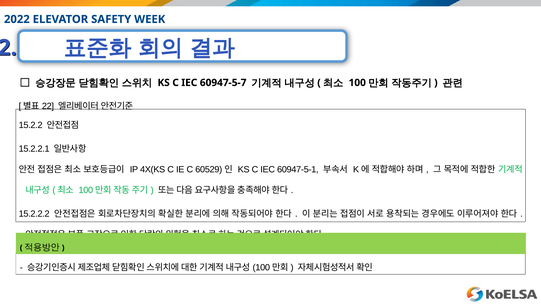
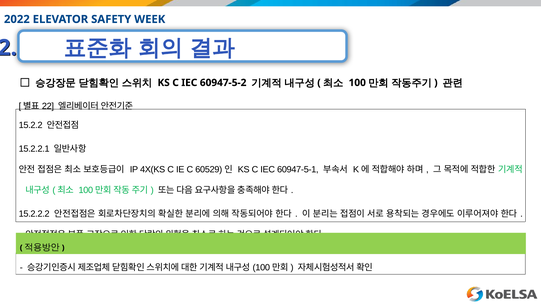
60947-5-7: 60947-5-7 -> 60947-5-2 (223, 83)
